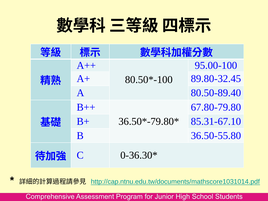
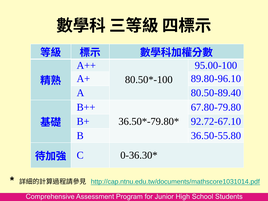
89.80-32.45: 89.80-32.45 -> 89.80-96.10 (216, 79)
85.31-67.10: 85.31-67.10 -> 92.72-67.10 (216, 121)
